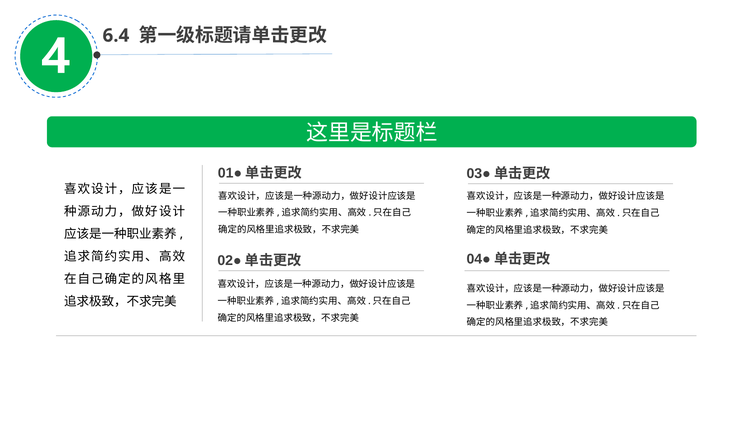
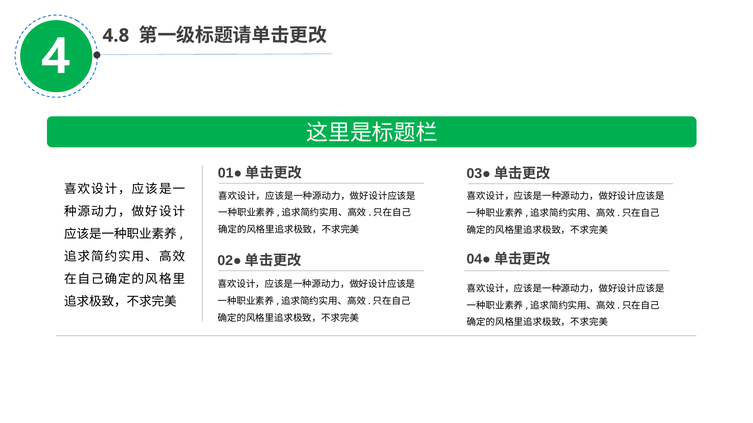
6.4: 6.4 -> 4.8 (116, 36)
